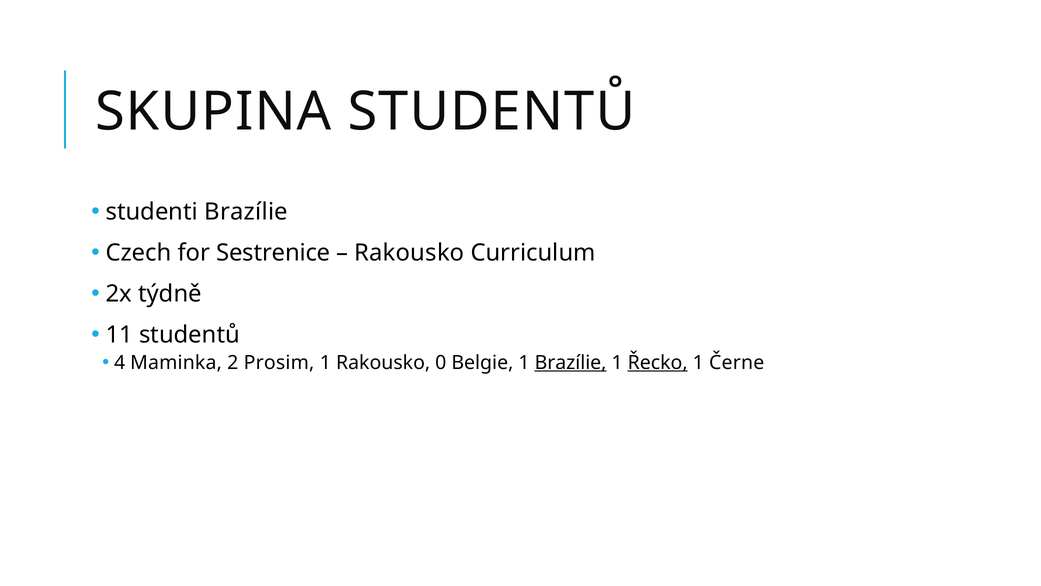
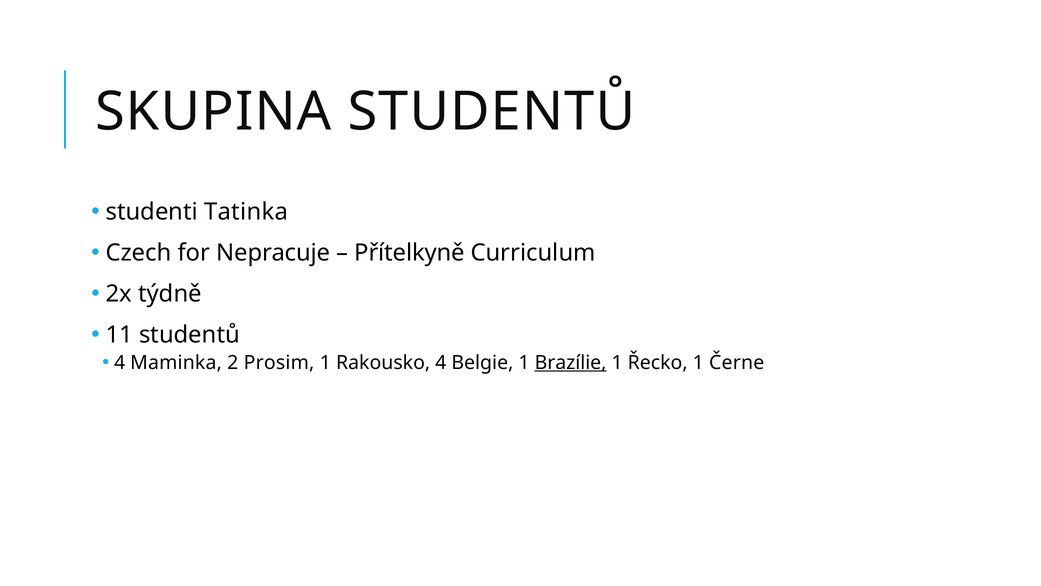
studenti Brazílie: Brazílie -> Tatinka (246, 212)
Sestrenice: Sestrenice -> Nepracuje (273, 253)
Rakousko: Rakousko -> Přítelkyně (410, 253)
Rakousko 0: 0 -> 4 (441, 362)
Řecko underline: present -> none (658, 362)
